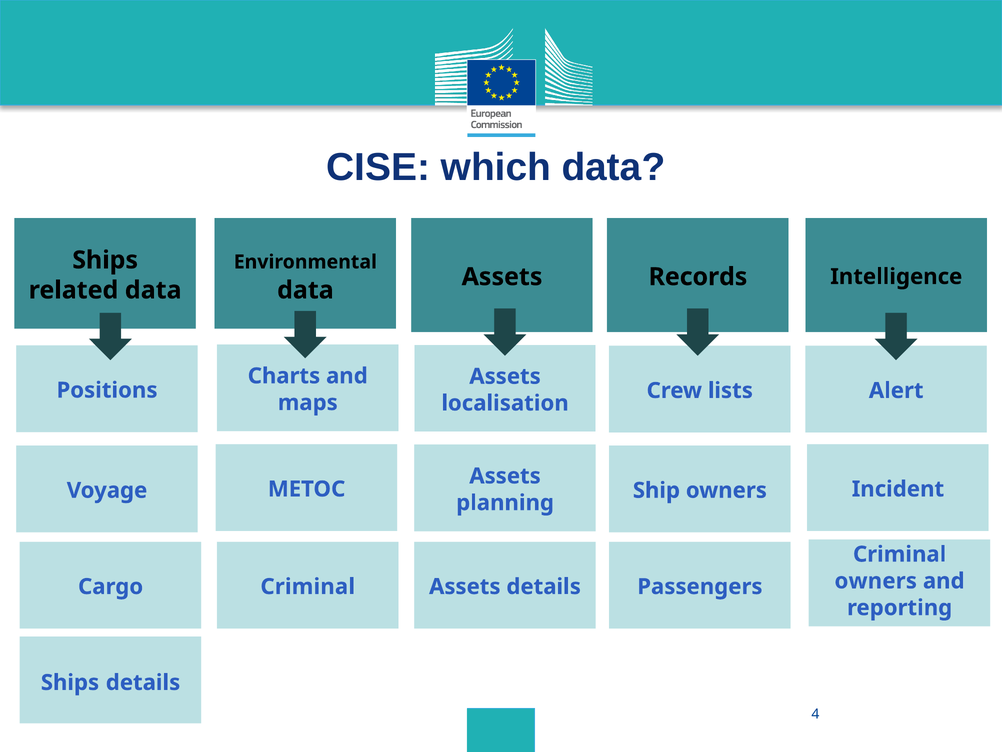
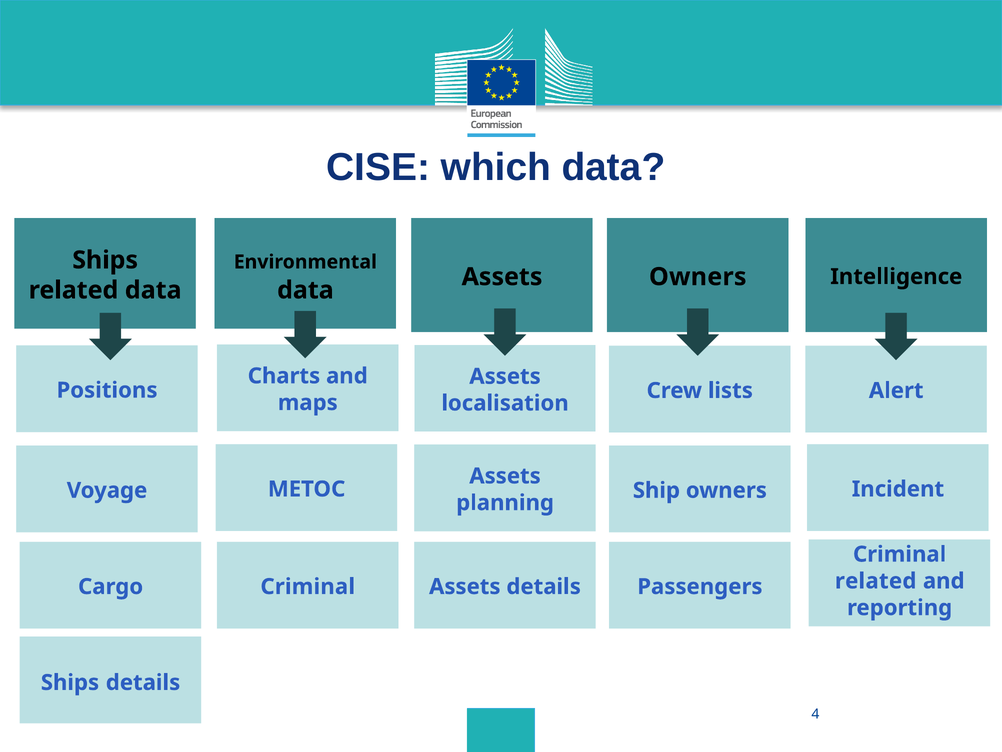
Assets Records: Records -> Owners (698, 277)
owners: owners -> related (876, 581)
